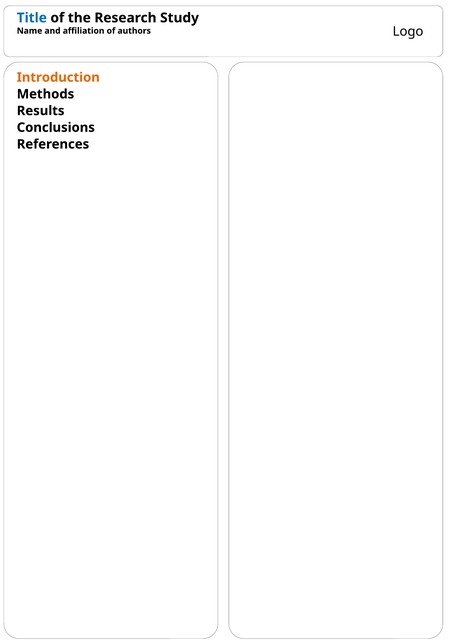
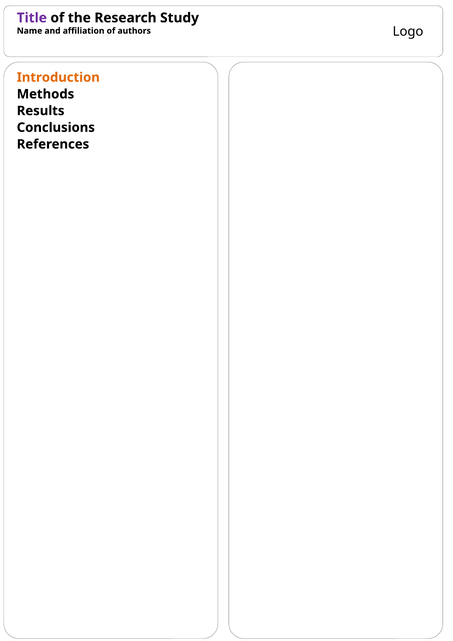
Title colour: blue -> purple (32, 18)
